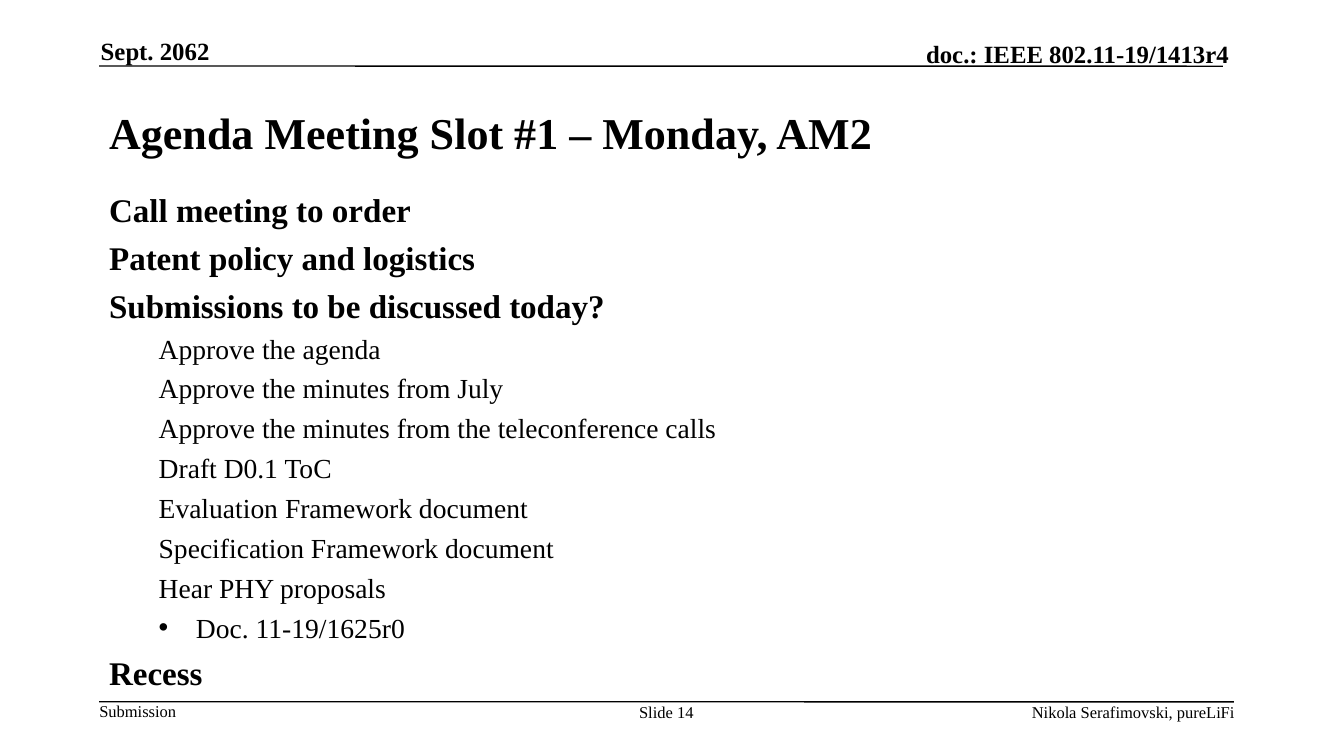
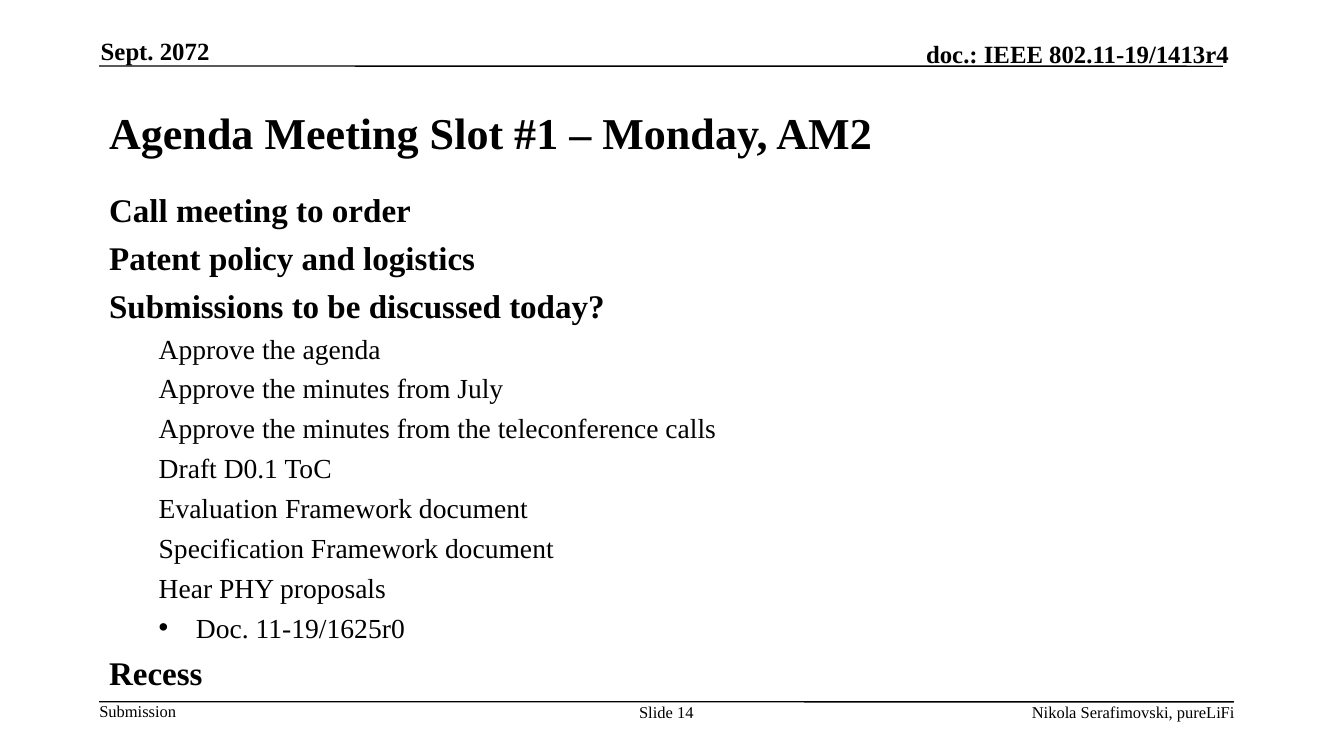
2062: 2062 -> 2072 (185, 53)
